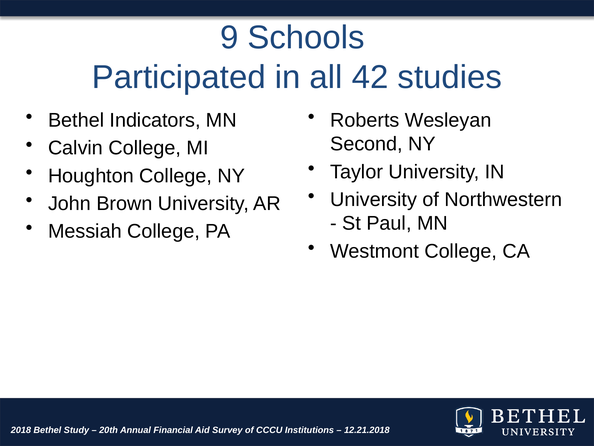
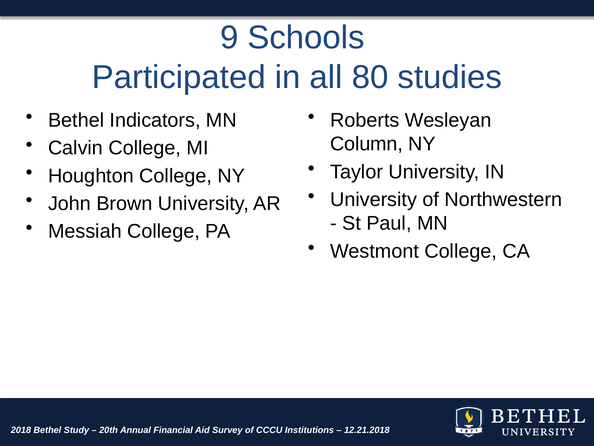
42: 42 -> 80 (370, 77)
Second: Second -> Column (367, 144)
